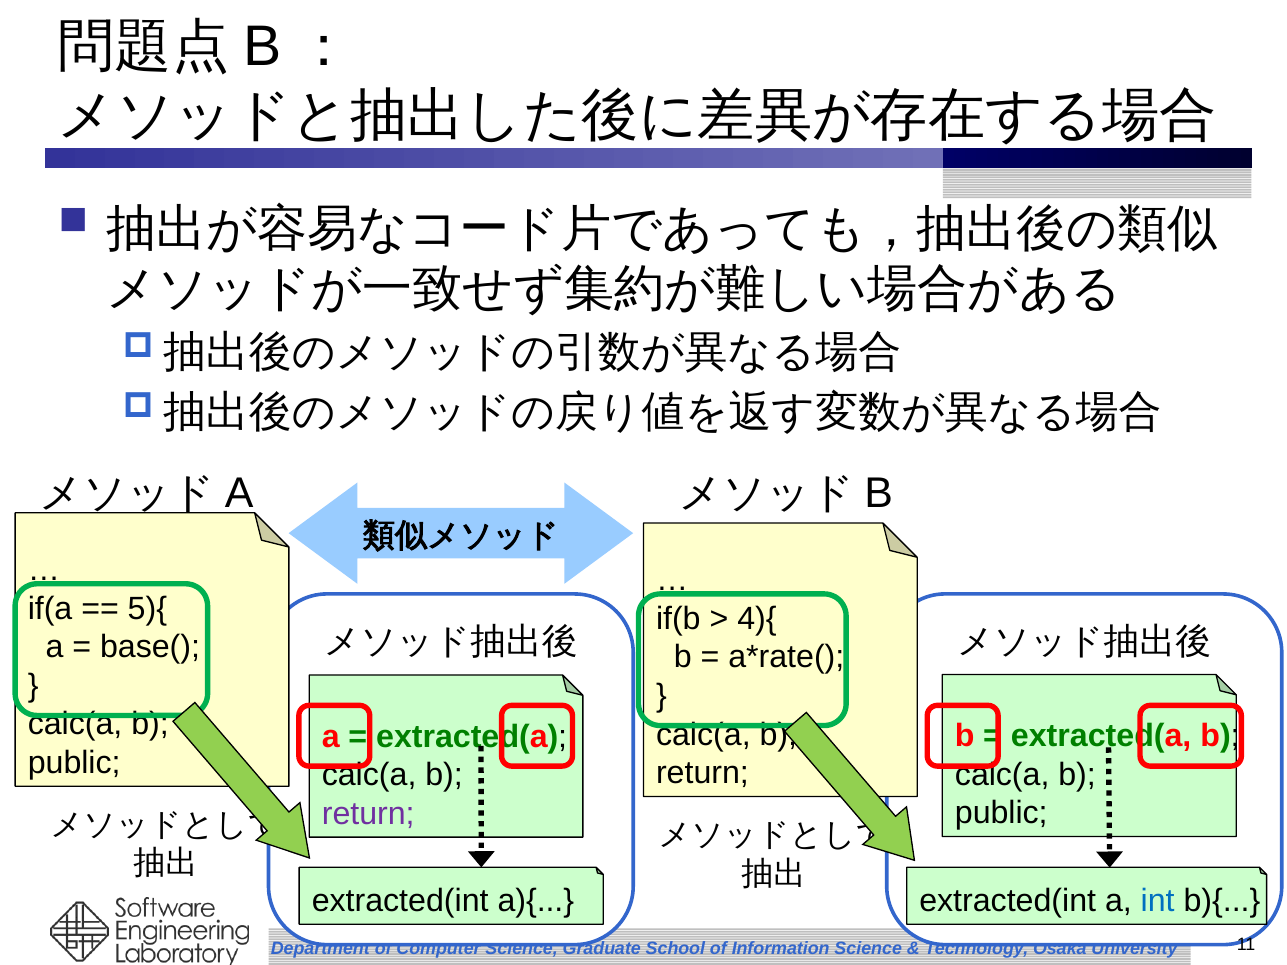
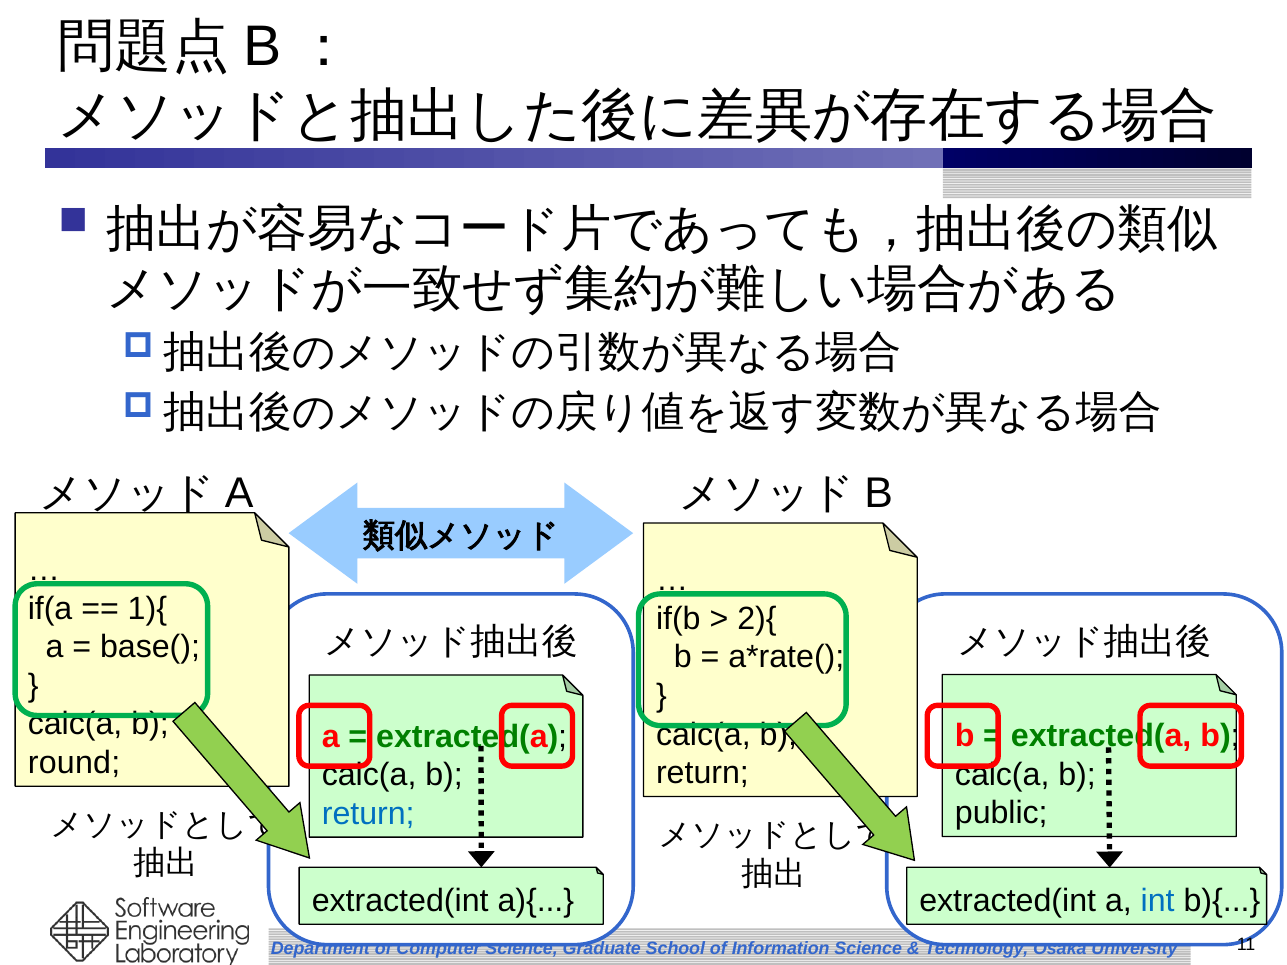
5){: 5){ -> 1){ (147, 609)
4){: 4){ -> 2){ (757, 619)
public: public -> round (74, 763)
return colour: purple -> blue (368, 814)
